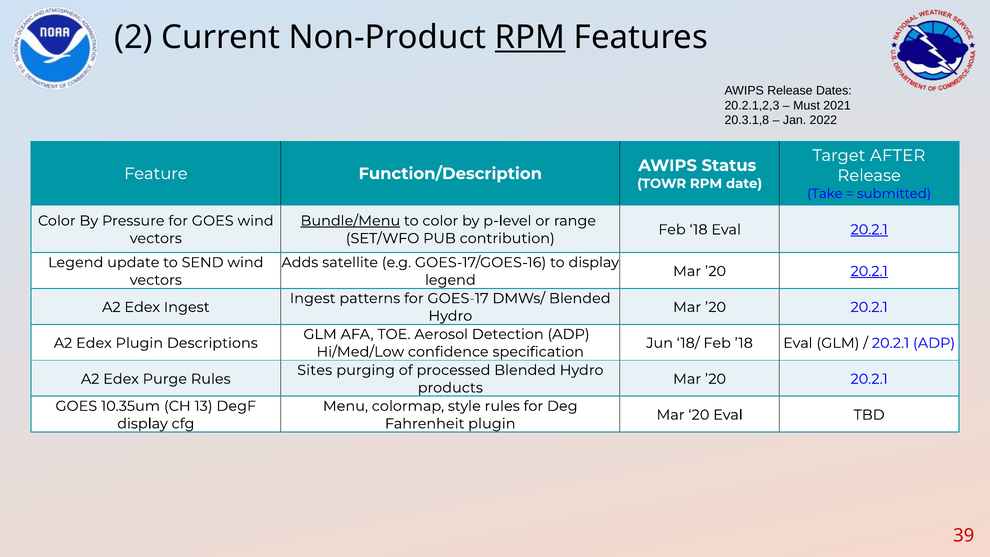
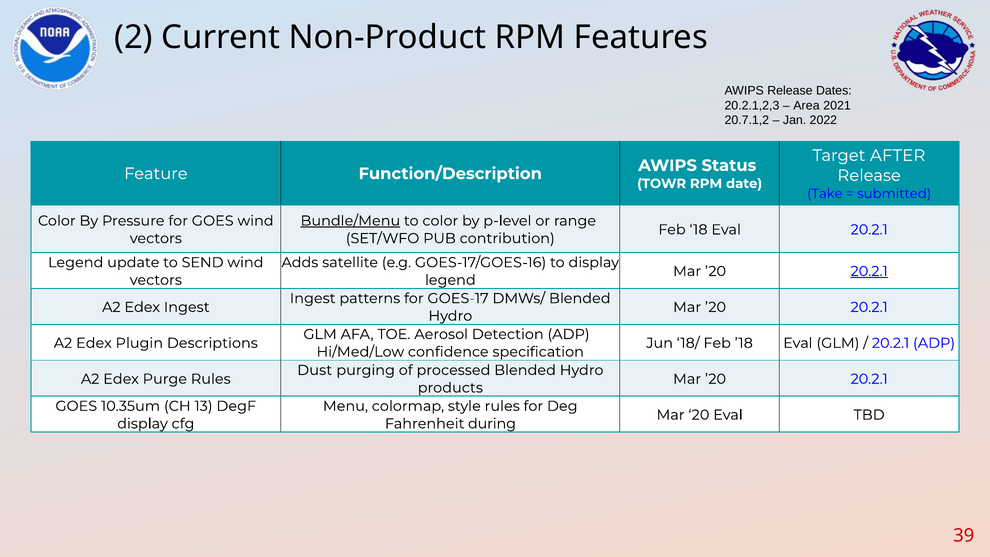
RPM underline: present -> none (530, 37)
Must: Must -> Area (806, 105)
20.3.1,8: 20.3.1,8 -> 20.7.1,2 (747, 120)
20.2.1 underline: present -> none (869, 230)
Sites: Sites -> Dust (315, 370)
Fahrenheit plugin: plugin -> during (492, 424)
